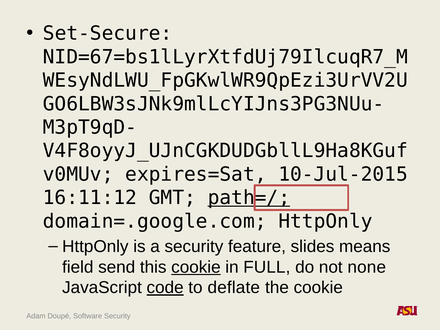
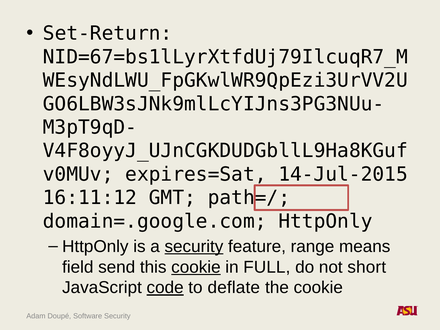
Set-Secure: Set-Secure -> Set-Return (108, 34)
10-Jul-2015: 10-Jul-2015 -> 14-Jul-2015 (343, 174)
path=/ underline: present -> none (249, 198)
security underline: none -> present (194, 247)
slides: slides -> range (312, 247)
none: none -> short (367, 267)
